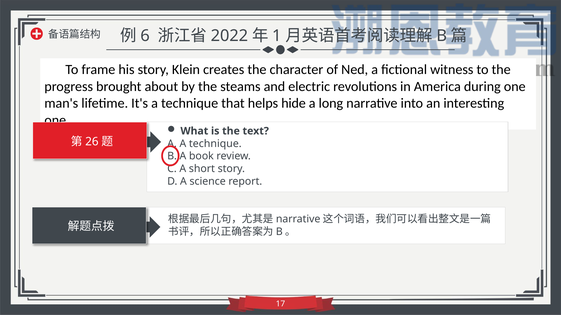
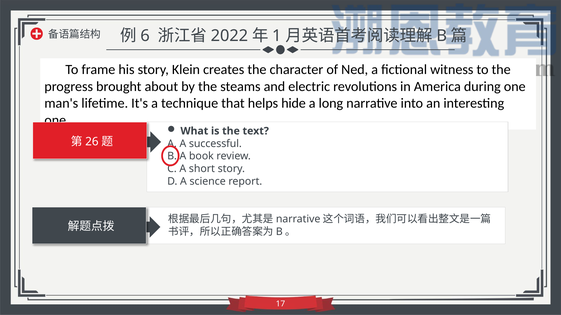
technique: technique -> successful (215, 144)
